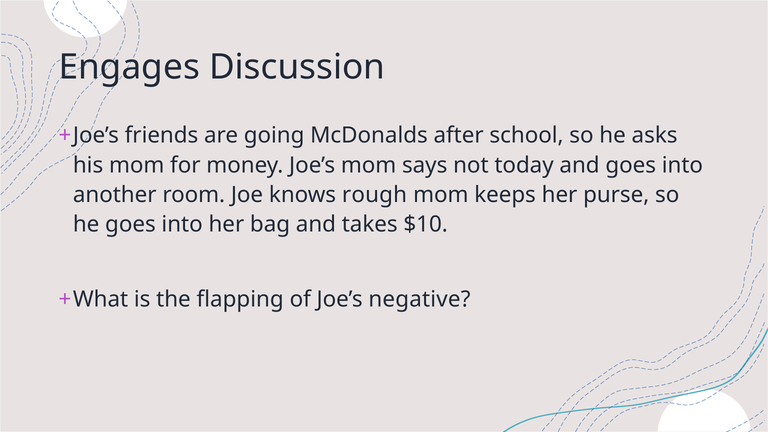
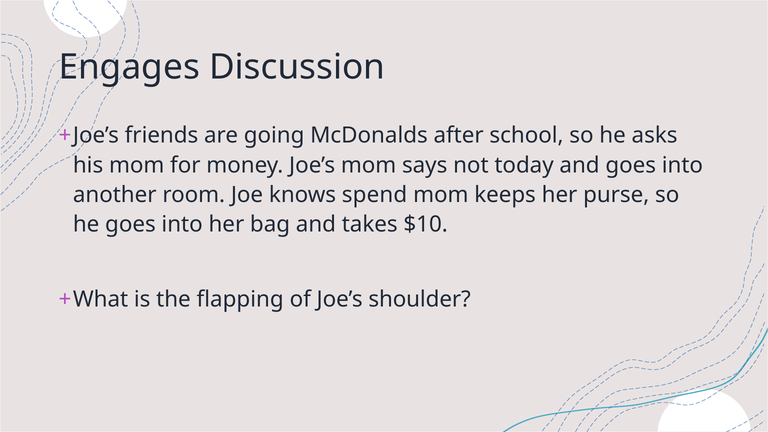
rough: rough -> spend (375, 195)
negative: negative -> shoulder (420, 299)
